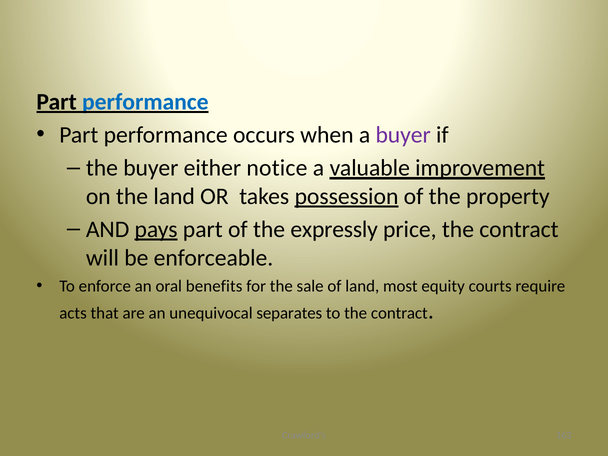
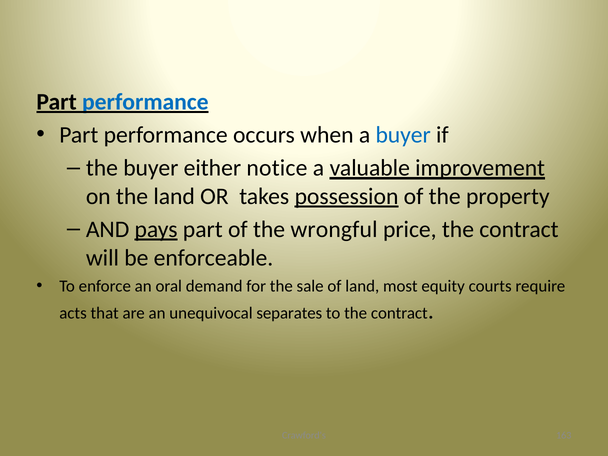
buyer colour: purple -> blue (403, 135)
expressly: expressly -> wrongful (334, 229)
benefits: benefits -> demand (214, 286)
